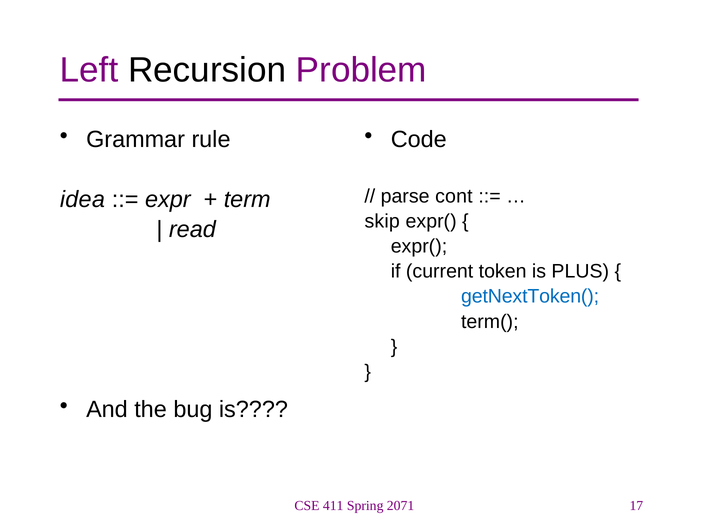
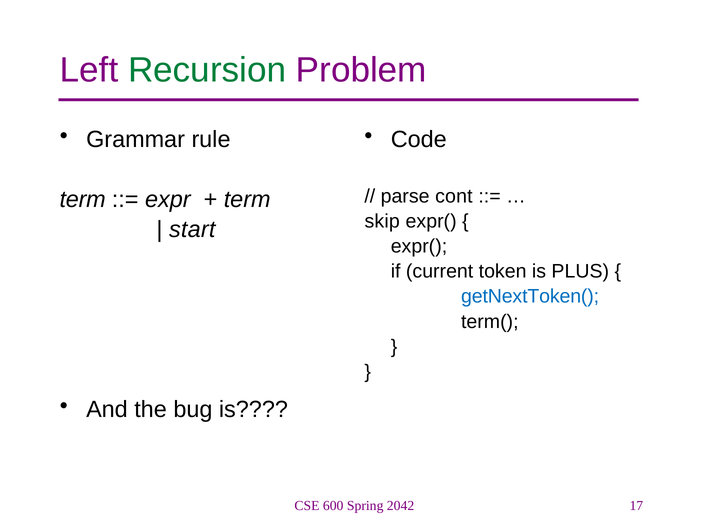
Recursion colour: black -> green (207, 70)
idea: idea -> term (83, 199)
read: read -> start (192, 229)
411: 411 -> 600 (333, 505)
2071: 2071 -> 2042 (401, 505)
